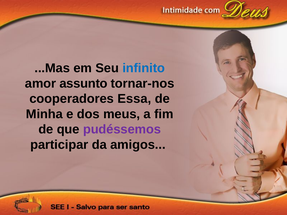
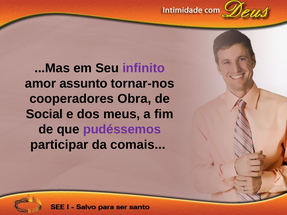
infinito colour: blue -> purple (144, 68)
Essa: Essa -> Obra (134, 99)
Minha: Minha -> Social (44, 114)
amigos: amigos -> comais (138, 145)
